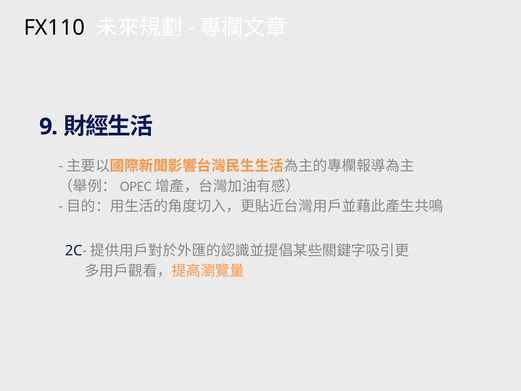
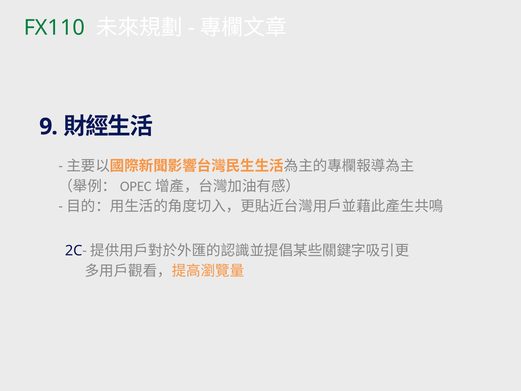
FX110 colour: black -> green (54, 28)
